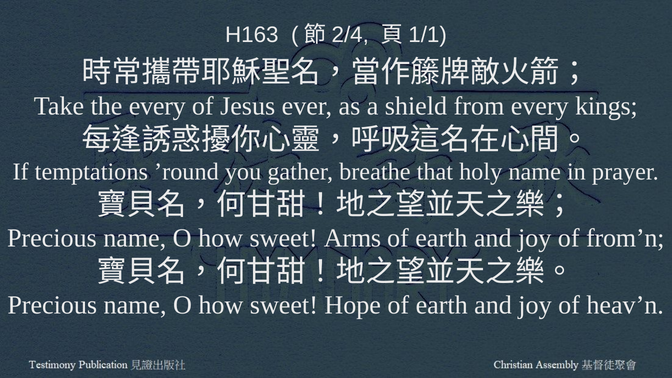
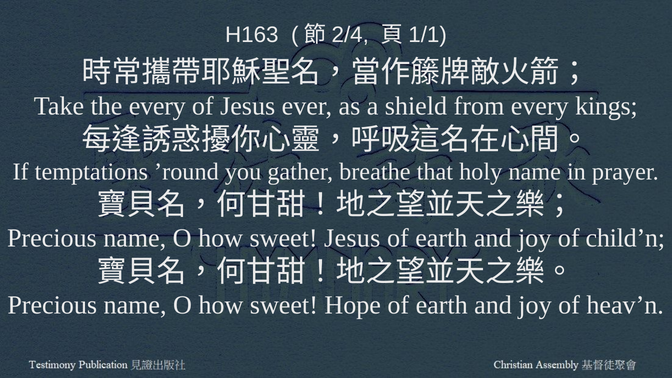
sweet Arms: Arms -> Jesus (352, 238)
from’n: from’n -> child’n (625, 238)
